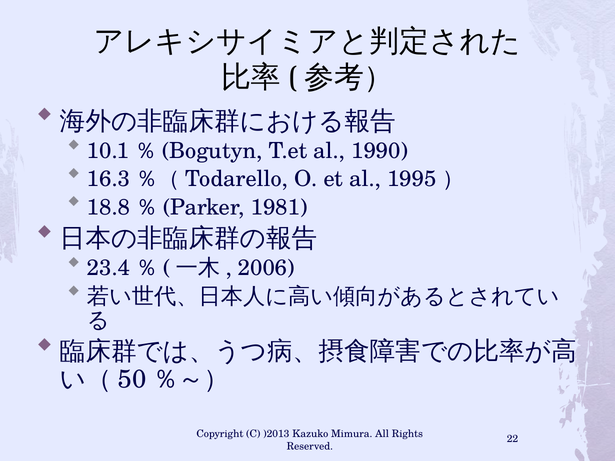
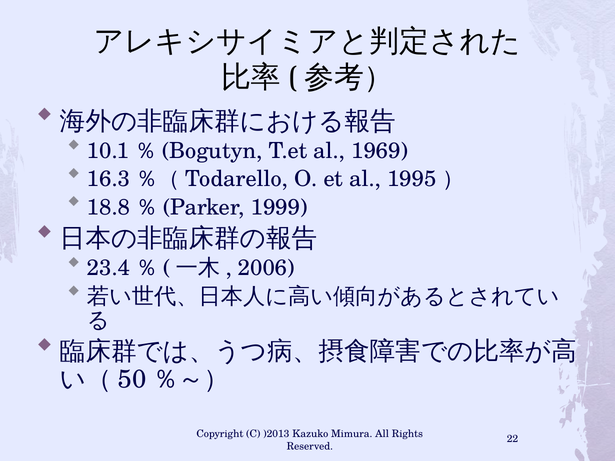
1990: 1990 -> 1969 (380, 151)
1981: 1981 -> 1999 (279, 207)
